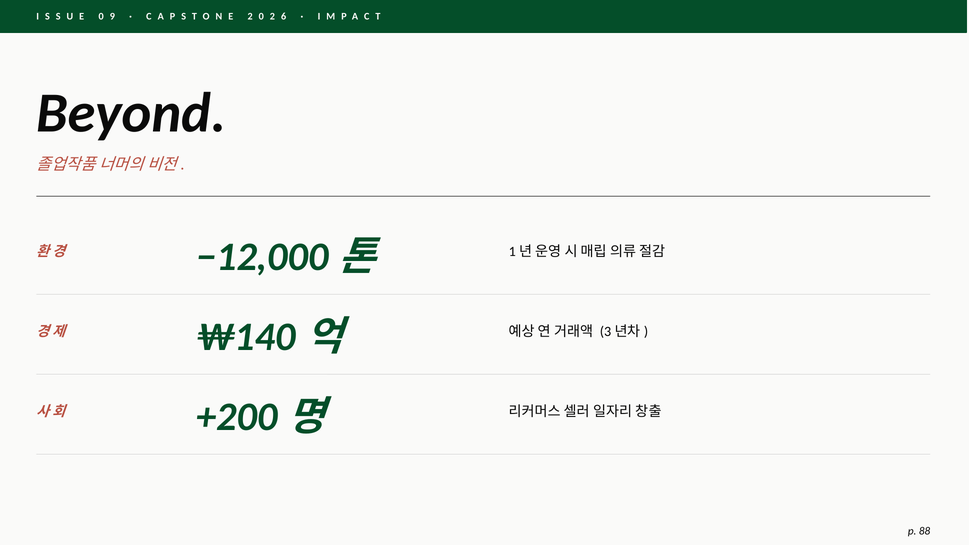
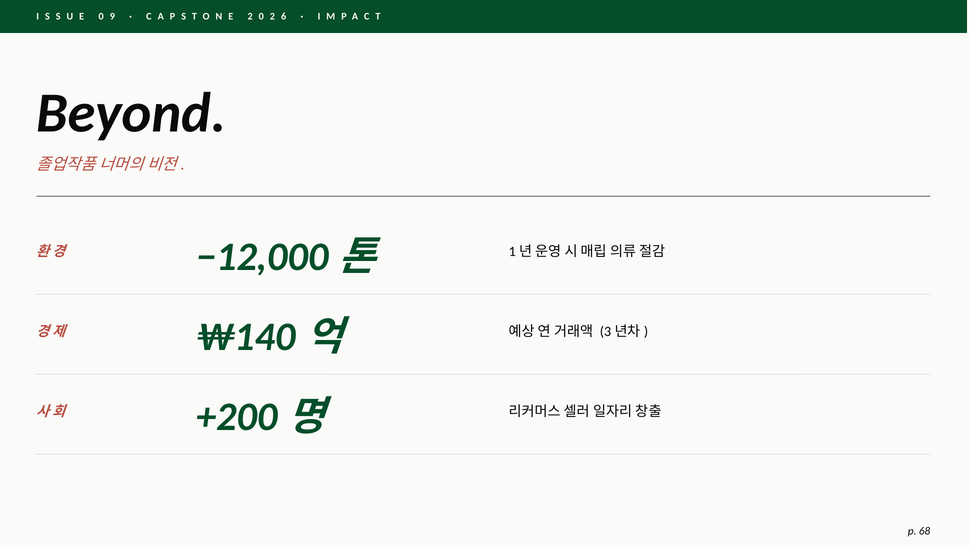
88: 88 -> 68 (925, 531)
